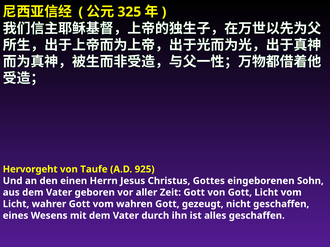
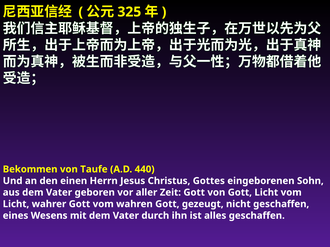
Hervorgeht: Hervorgeht -> Bekommen (30, 170)
925: 925 -> 440 (145, 170)
